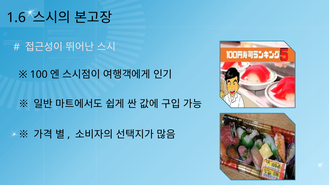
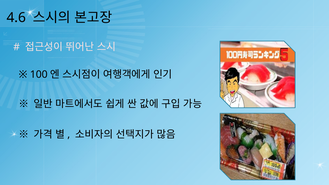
1.6: 1.6 -> 4.6 (16, 18)
